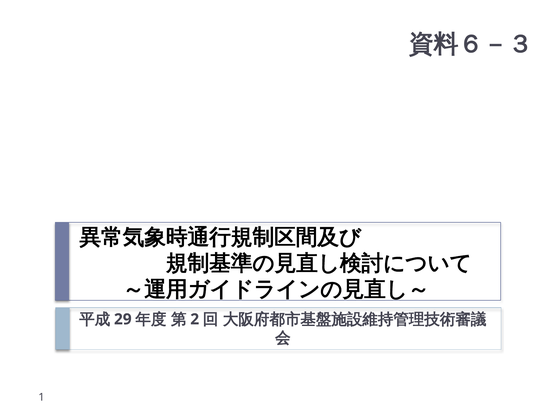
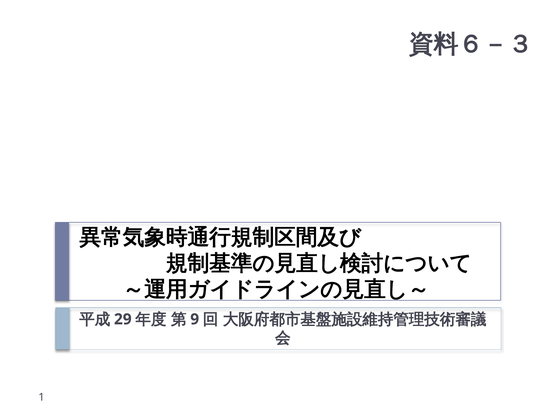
2: 2 -> 9 (195, 319)
